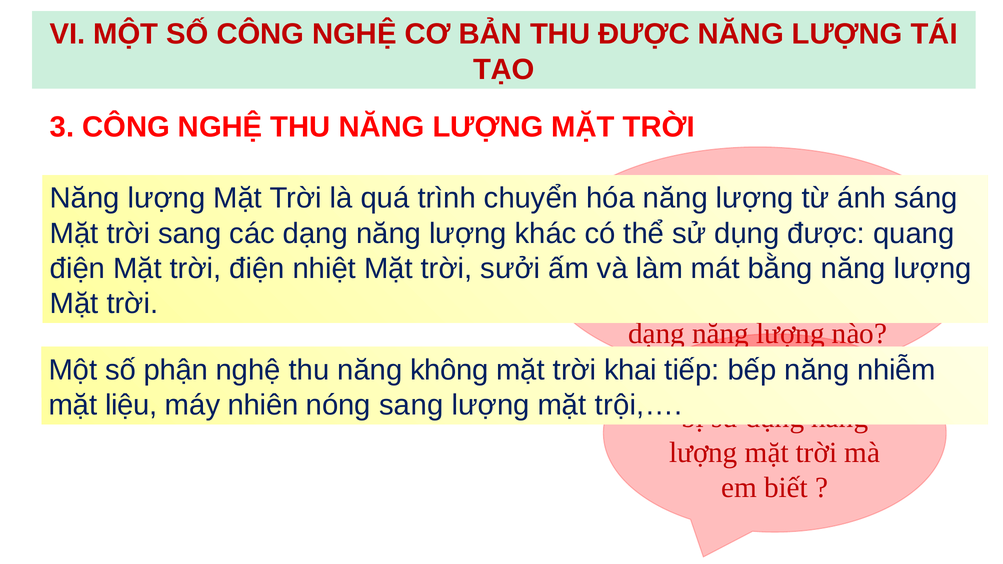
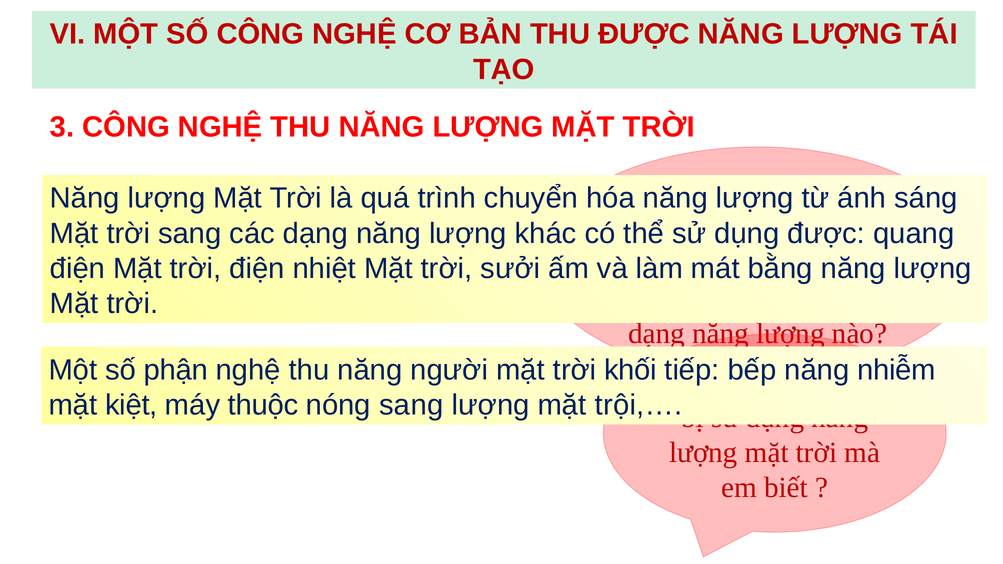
không: không -> người (449, 370)
khai: khai -> khối (631, 370)
liệu: liệu -> kiệt (131, 405)
nhiên: nhiên -> thuộc (263, 405)
